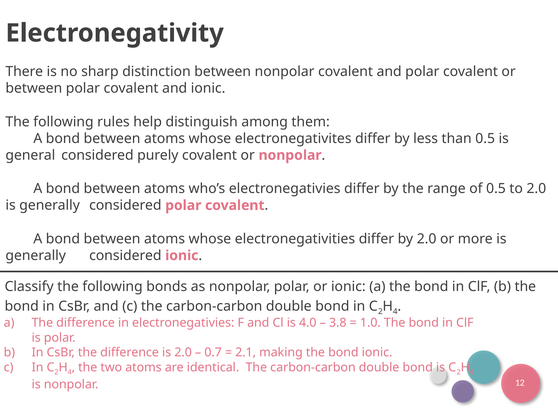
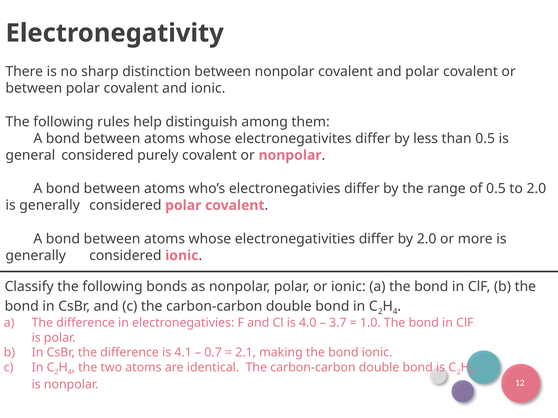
3.8: 3.8 -> 3.7 (338, 323)
is 2.0: 2.0 -> 4.1 (183, 353)
